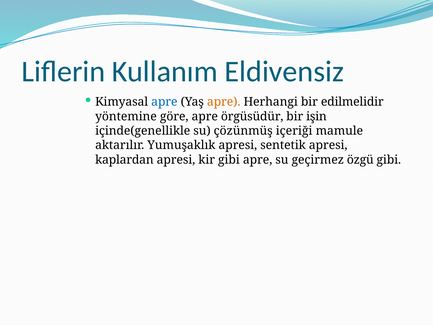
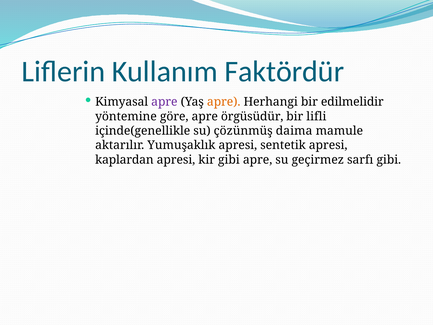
Eldivensiz: Eldivensiz -> Faktördür (284, 72)
apre colour: blue -> purple (164, 102)
işin: işin -> lifli (316, 116)
içeriği: içeriği -> daima (294, 131)
özgü: özgü -> sarfı (360, 160)
